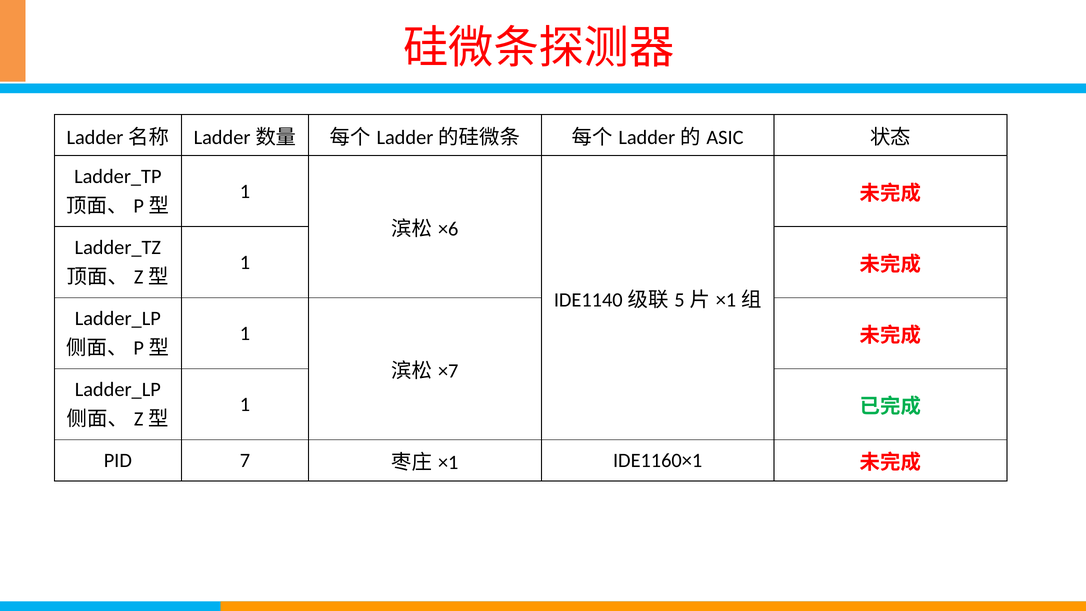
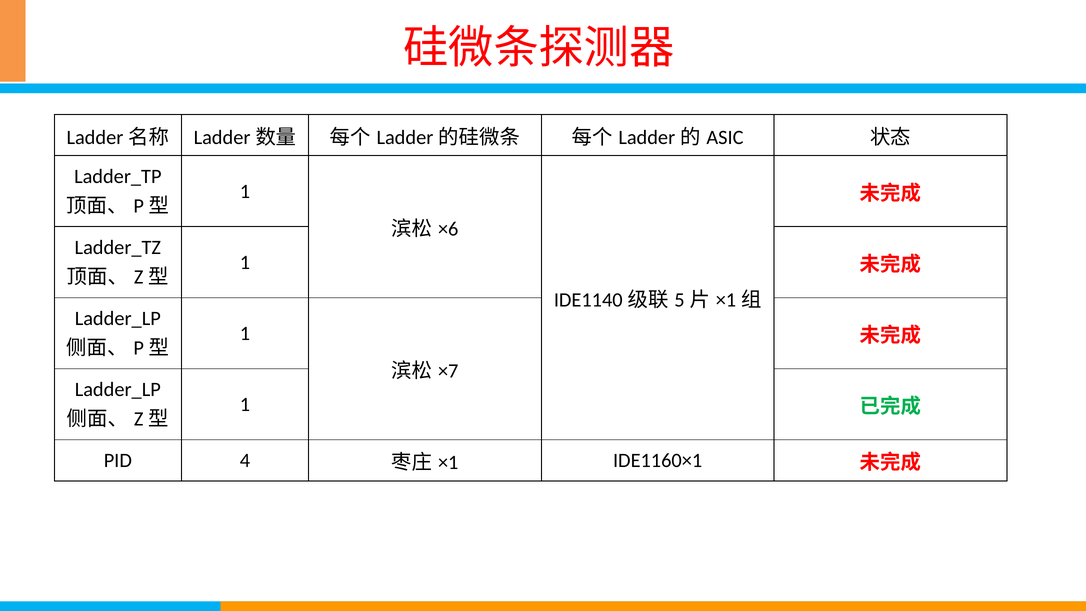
7: 7 -> 4 (245, 460)
